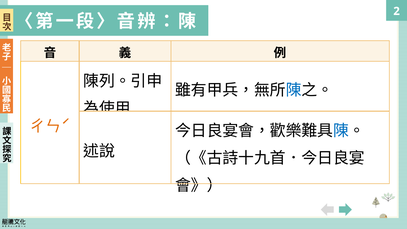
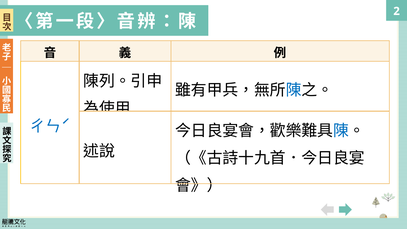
ㄔㄣˊ colour: orange -> blue (50, 126)
